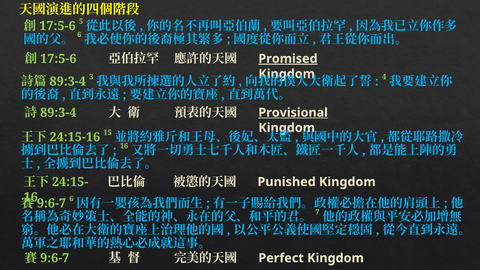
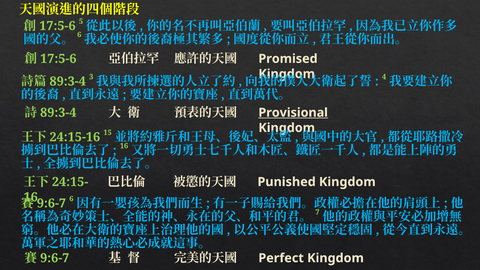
Promised underline: present -> none (288, 59)
